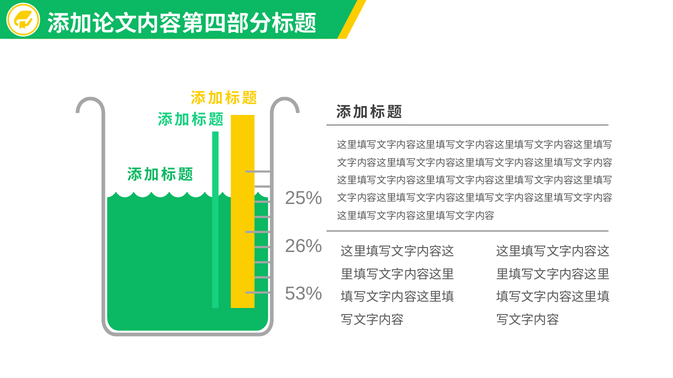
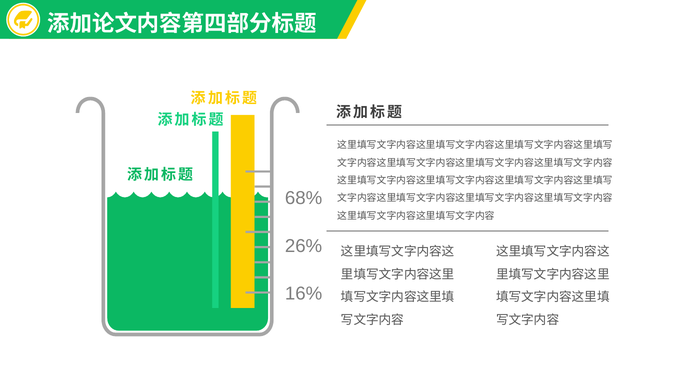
25%: 25% -> 68% (304, 198)
53%: 53% -> 16% (304, 294)
